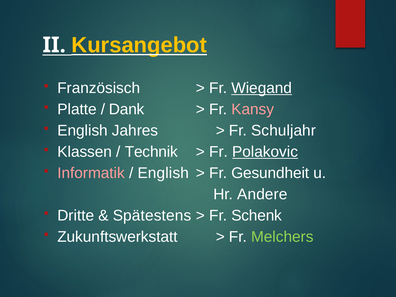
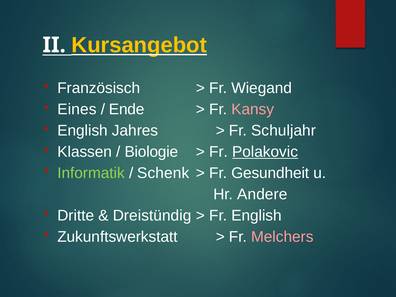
Wiegand underline: present -> none (262, 88)
Platte: Platte -> Eines (77, 109)
Dank: Dank -> Ende (127, 109)
Technik: Technik -> Biologie (151, 152)
Informatik colour: pink -> light green (91, 173)
English: English -> Schenk (163, 173)
Spätestens: Spätestens -> Dreistündig (152, 215)
Fr Schenk: Schenk -> English (257, 215)
Melchers colour: light green -> pink (282, 237)
